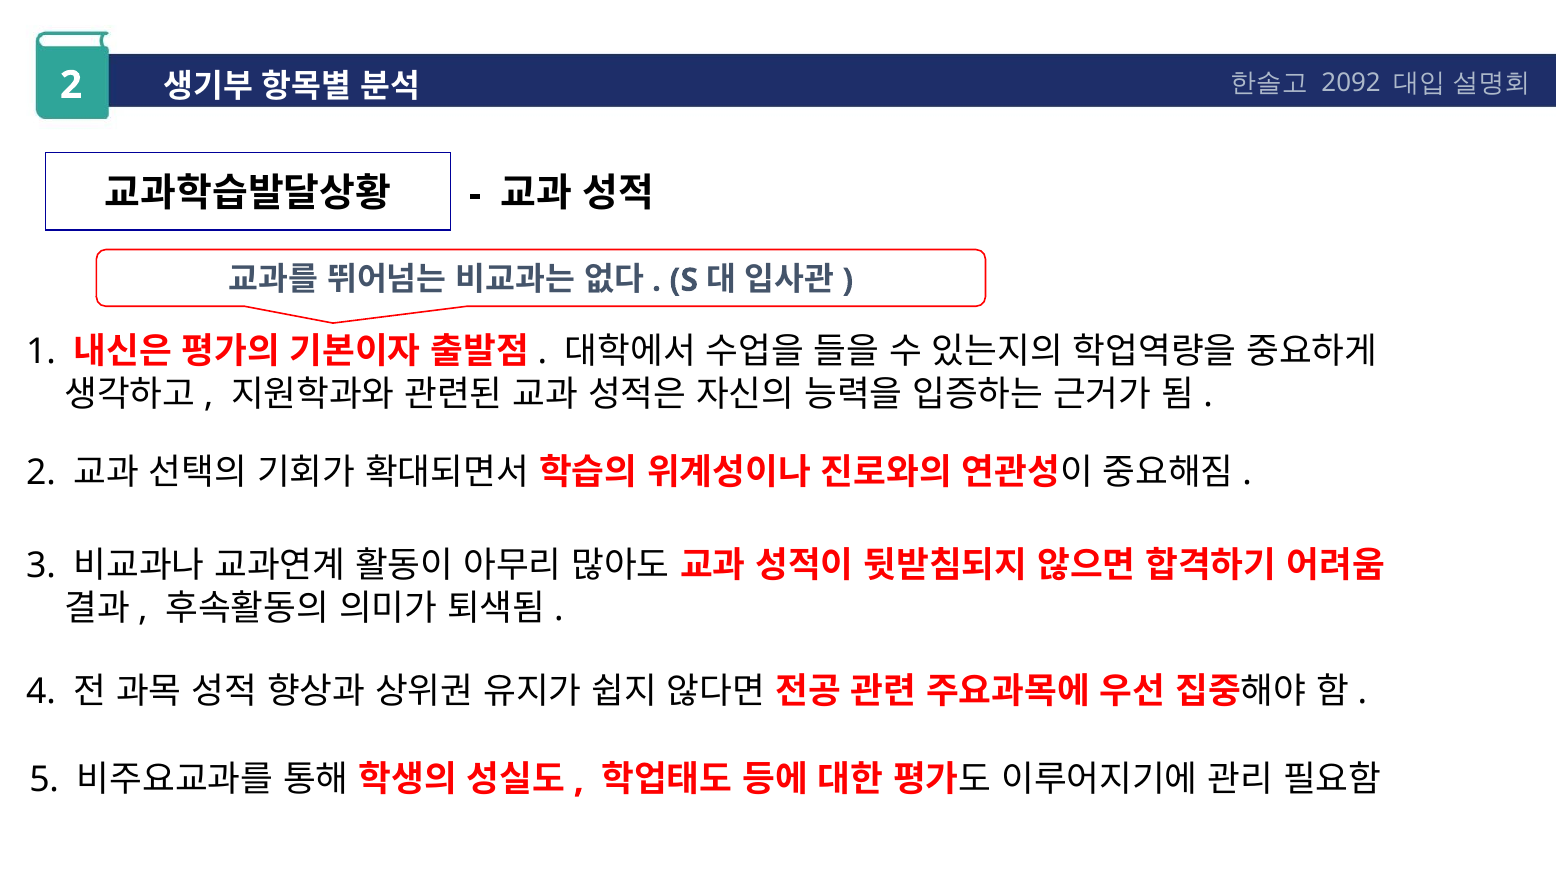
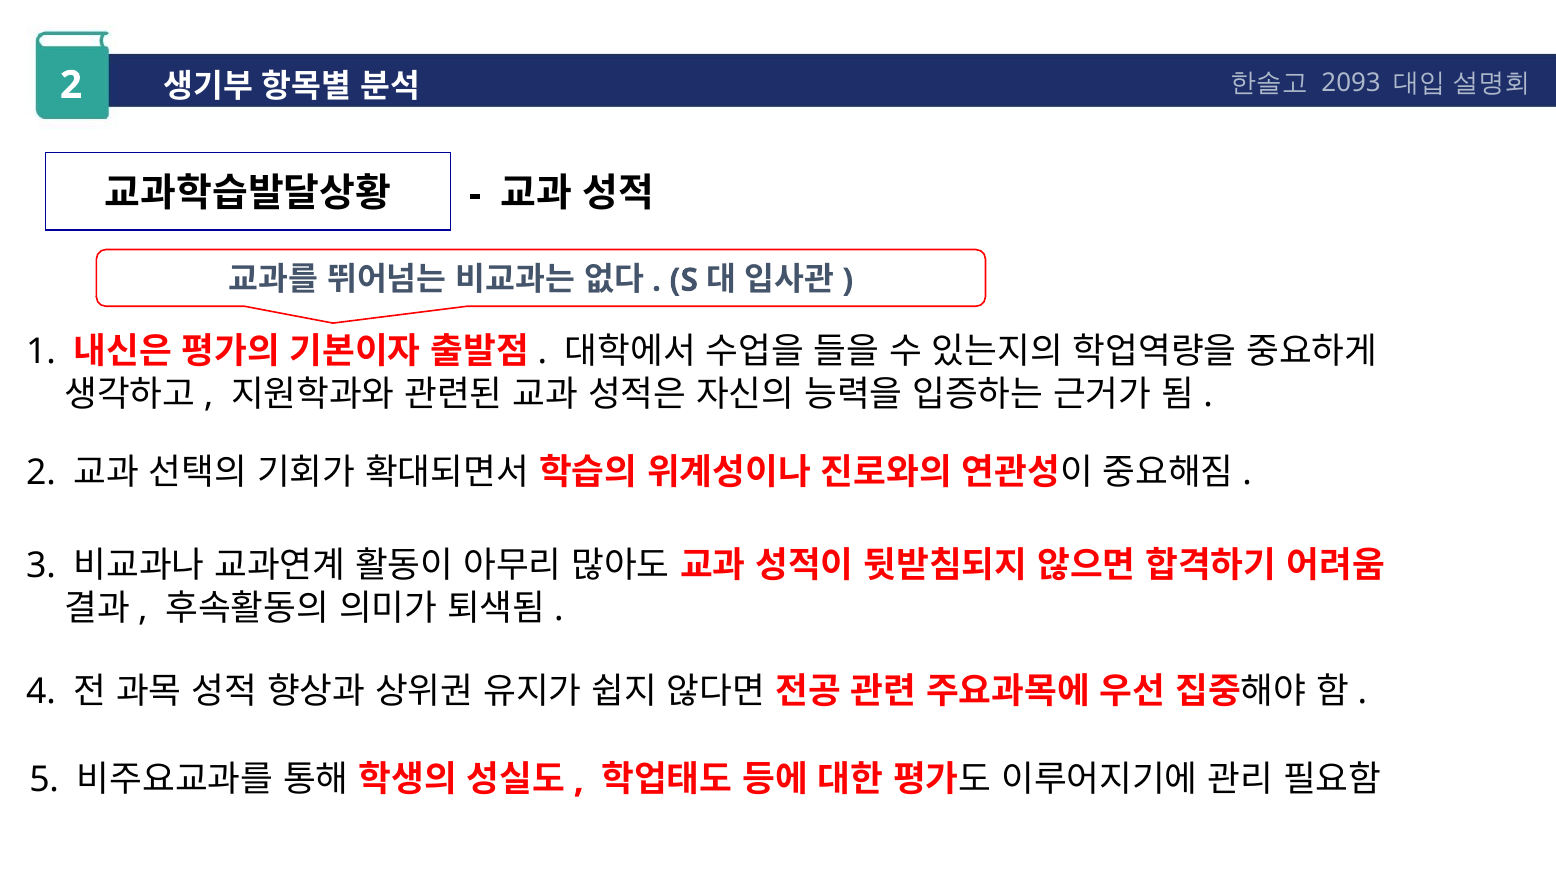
2092: 2092 -> 2093 (1351, 83)
